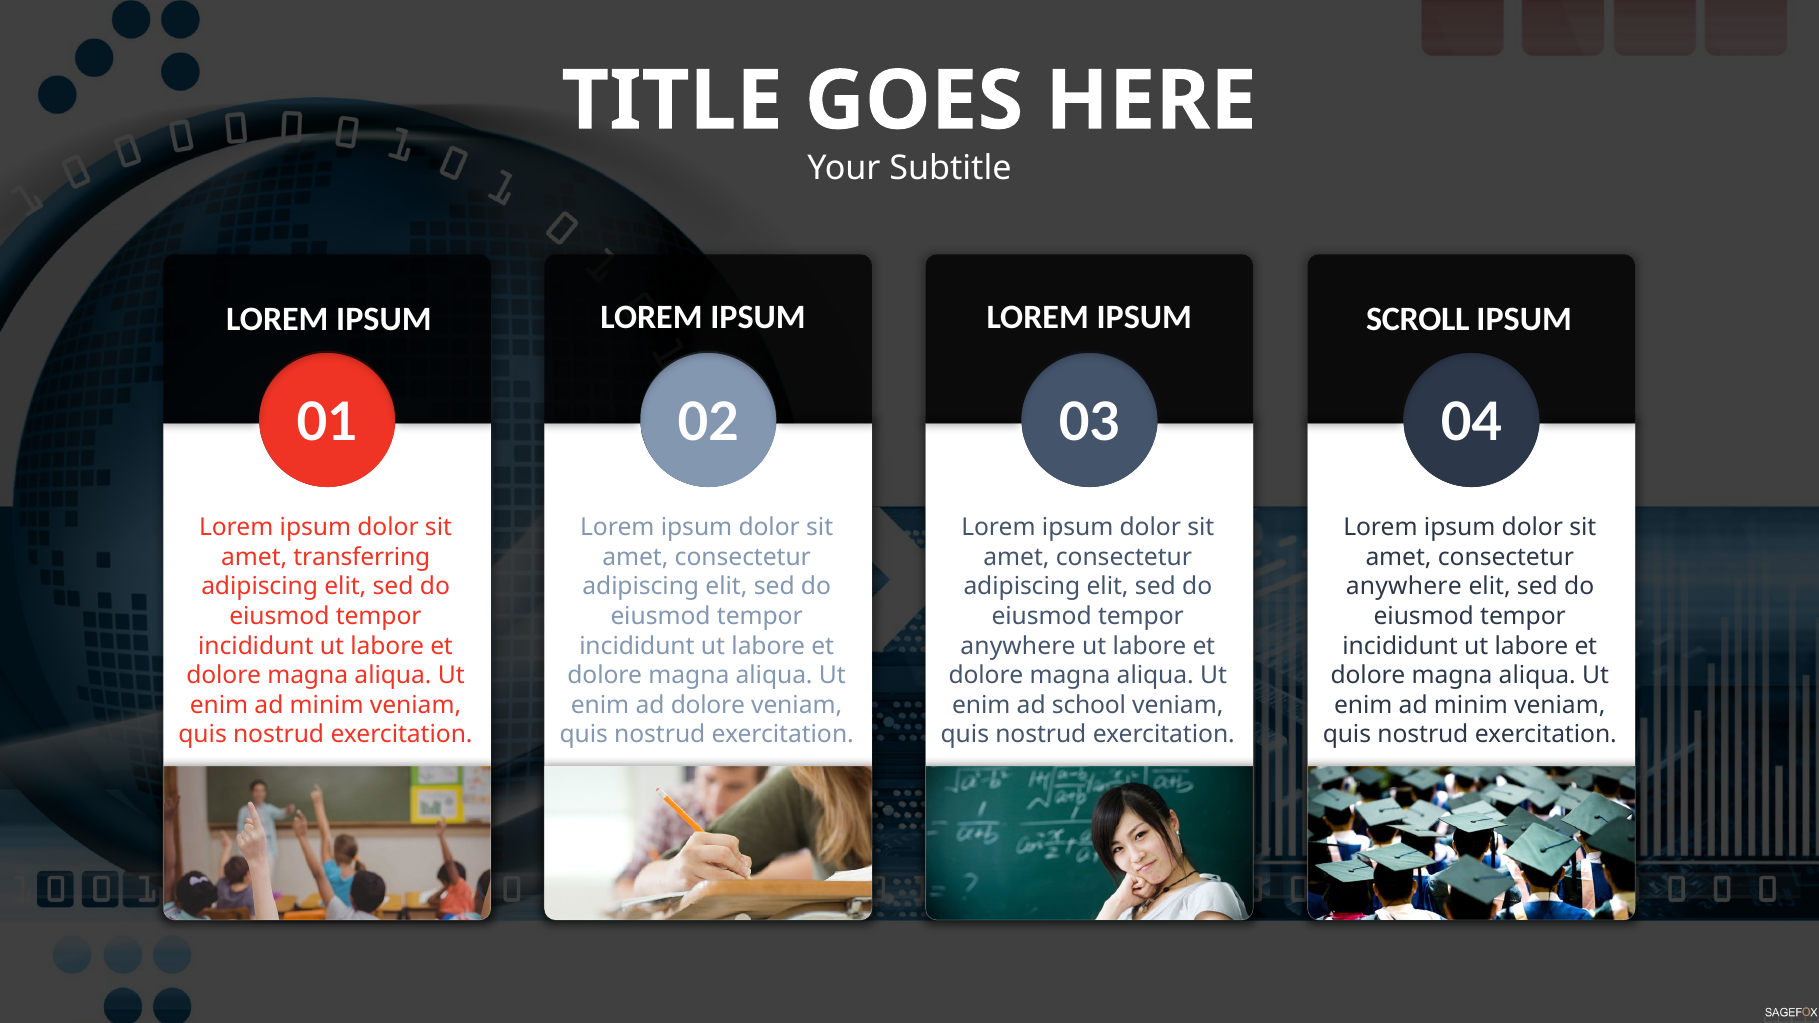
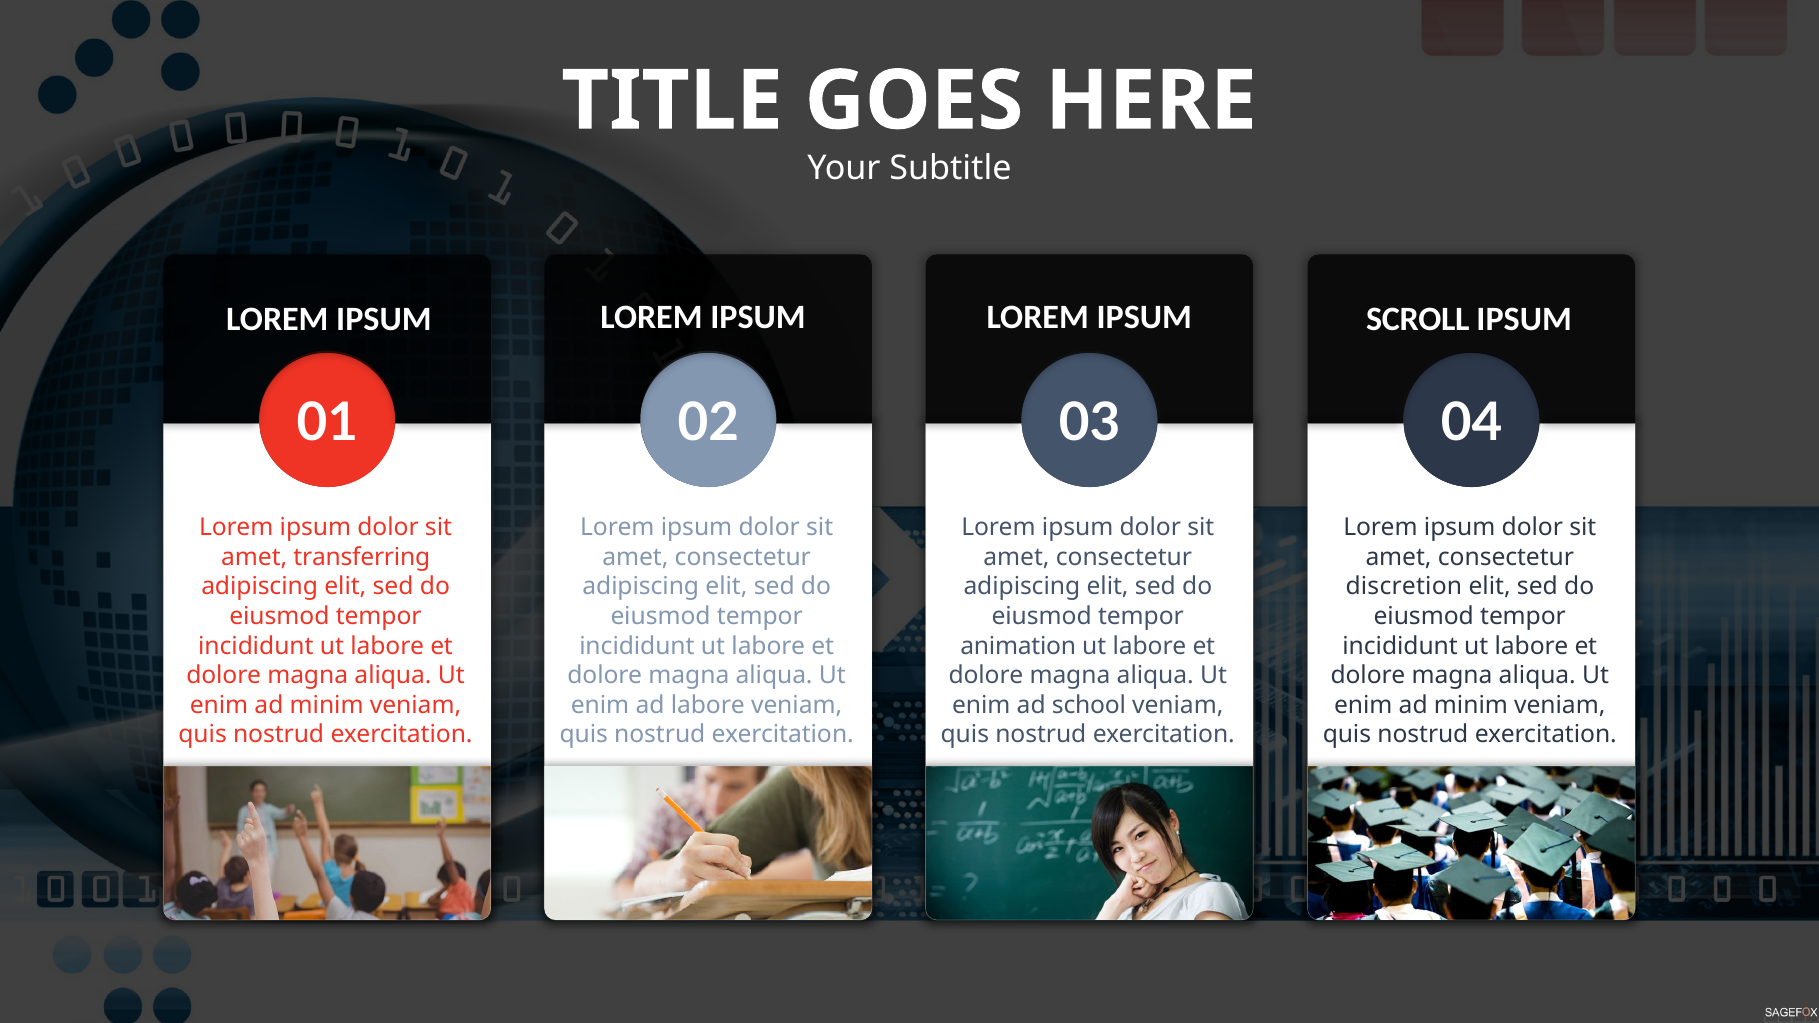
anywhere: anywhere -> discretion (1404, 587)
anywhere: anywhere -> animation (1018, 646)
ad dolore: dolore -> labore (708, 705)
